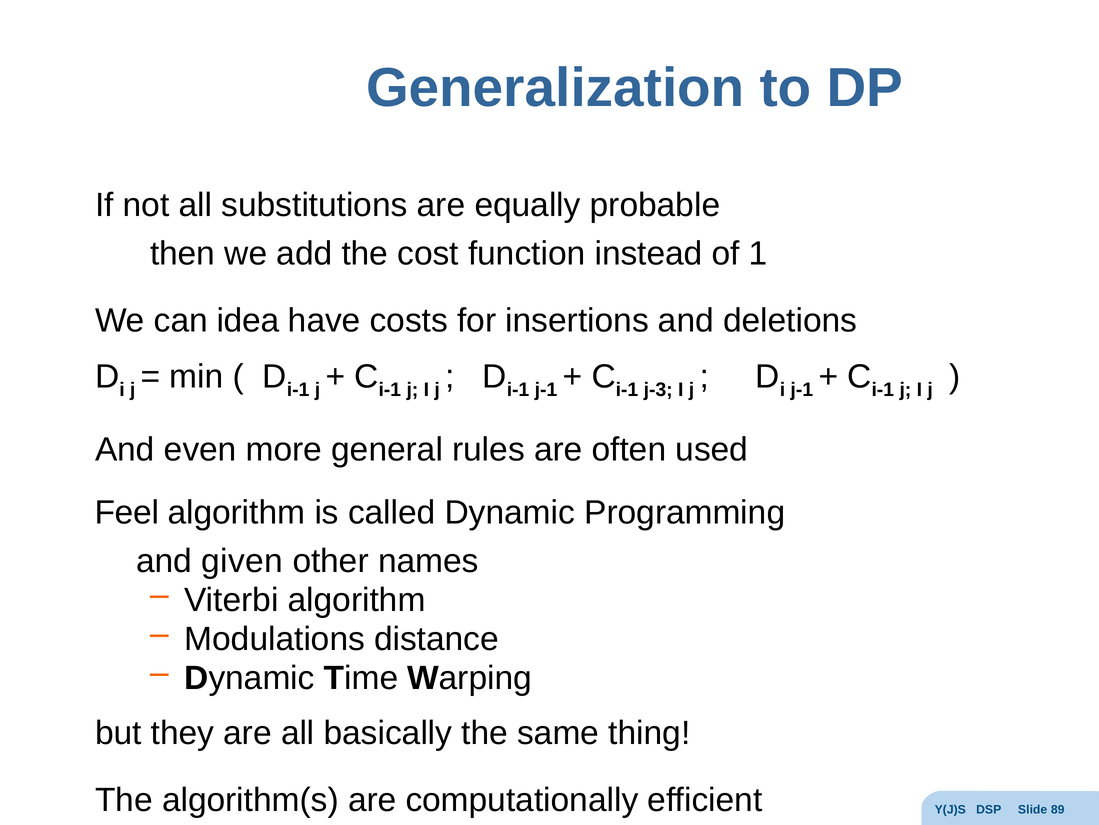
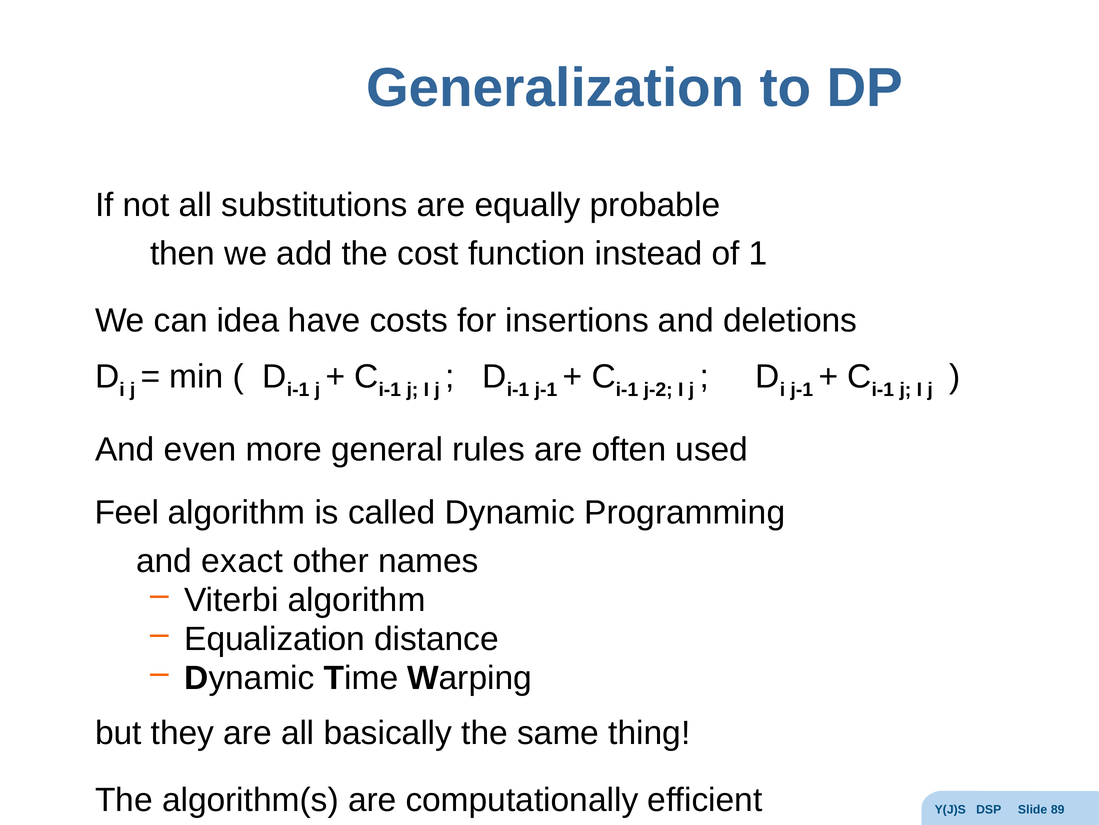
j-3: j-3 -> j-2 (658, 390)
given: given -> exact (242, 561)
Modulations: Modulations -> Equalization (275, 639)
